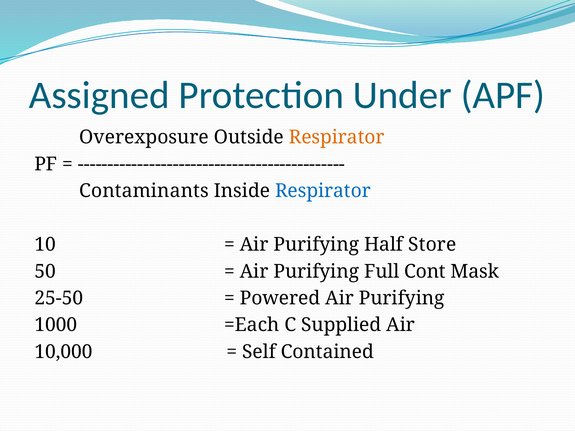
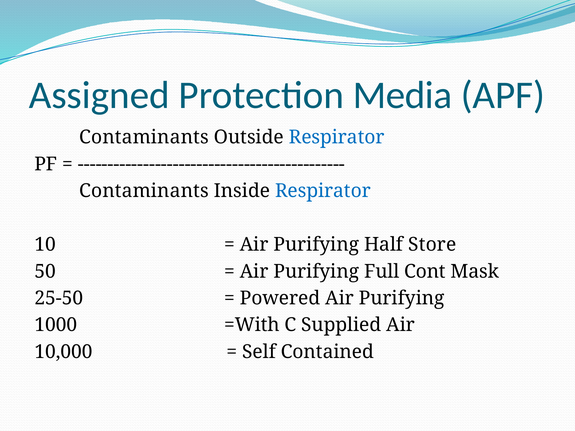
Under: Under -> Media (402, 95)
Overexposure: Overexposure -> Contaminants (144, 137)
Respirator colour: orange -> blue (337, 137)
=Each: =Each -> =With (252, 325)
